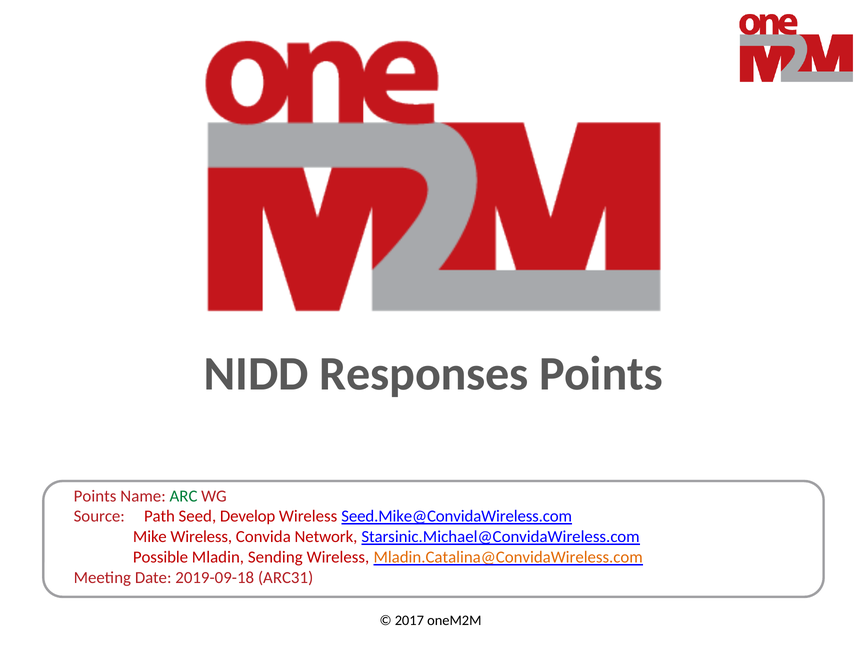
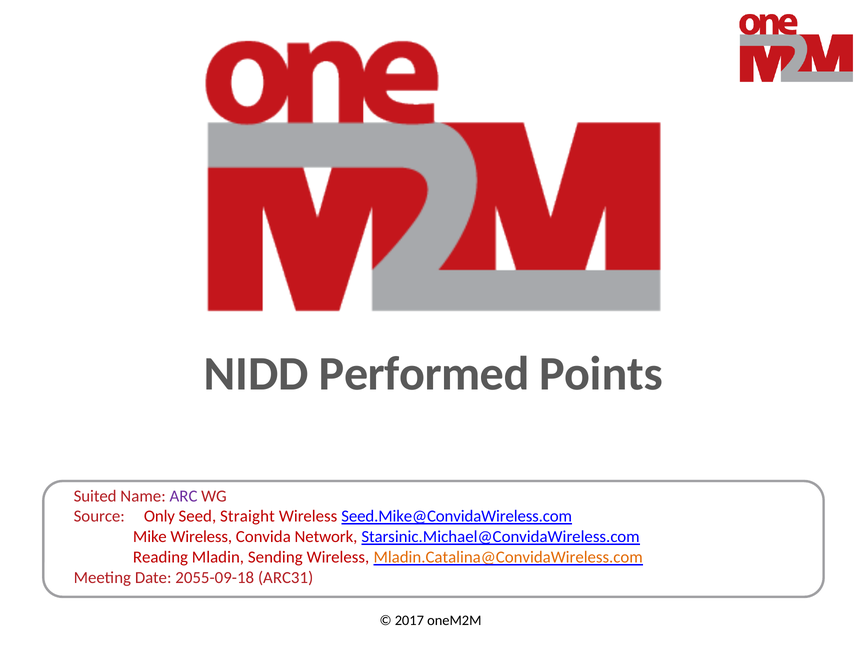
Responses: Responses -> Performed (424, 374)
Points: Points -> Suited (95, 496)
ARC colour: green -> purple (184, 496)
Path: Path -> Only (159, 517)
Develop: Develop -> Straight (247, 517)
Possible: Possible -> Reading (160, 558)
2019-09-18: 2019-09-18 -> 2055-09-18 (215, 578)
